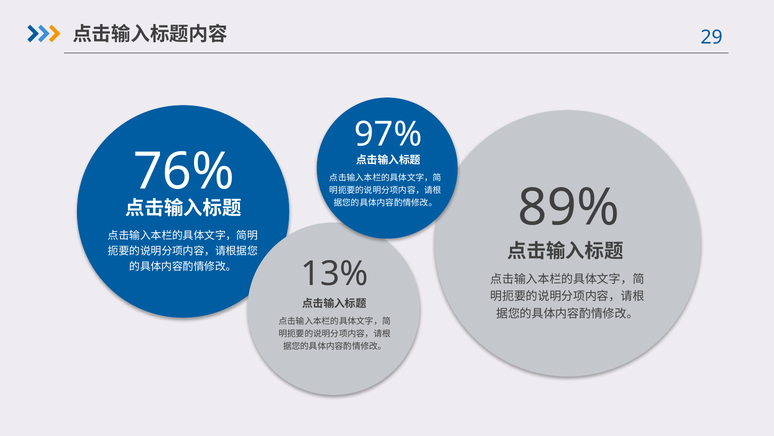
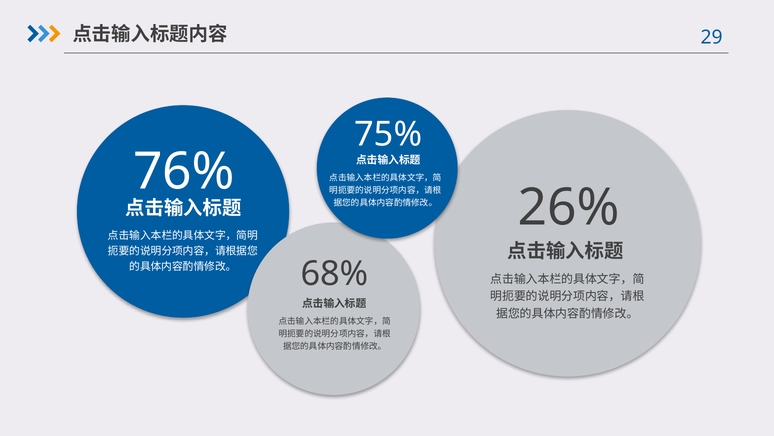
97%: 97% -> 75% (388, 134)
89%: 89% -> 26% (569, 207)
13%: 13% -> 68% (335, 273)
